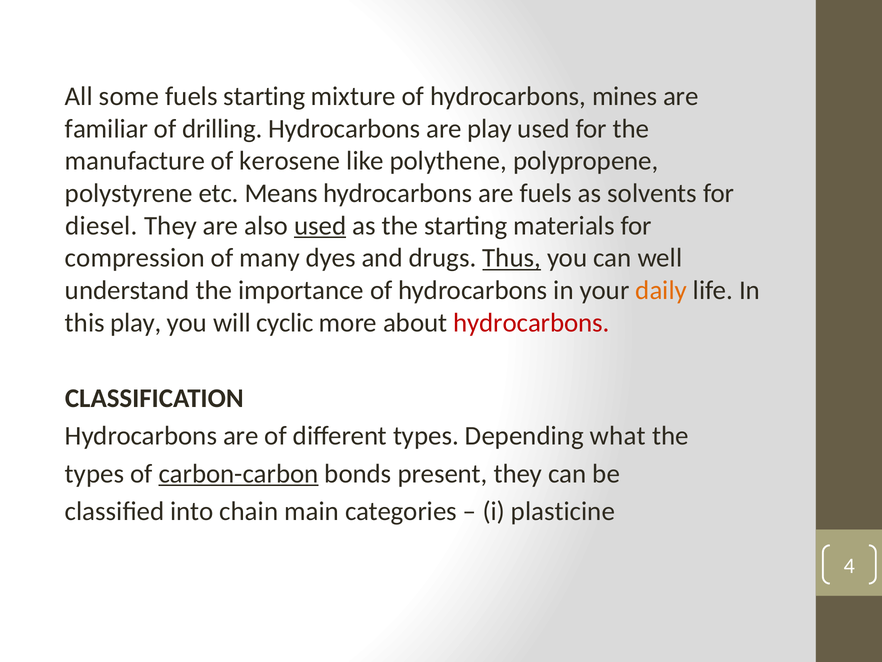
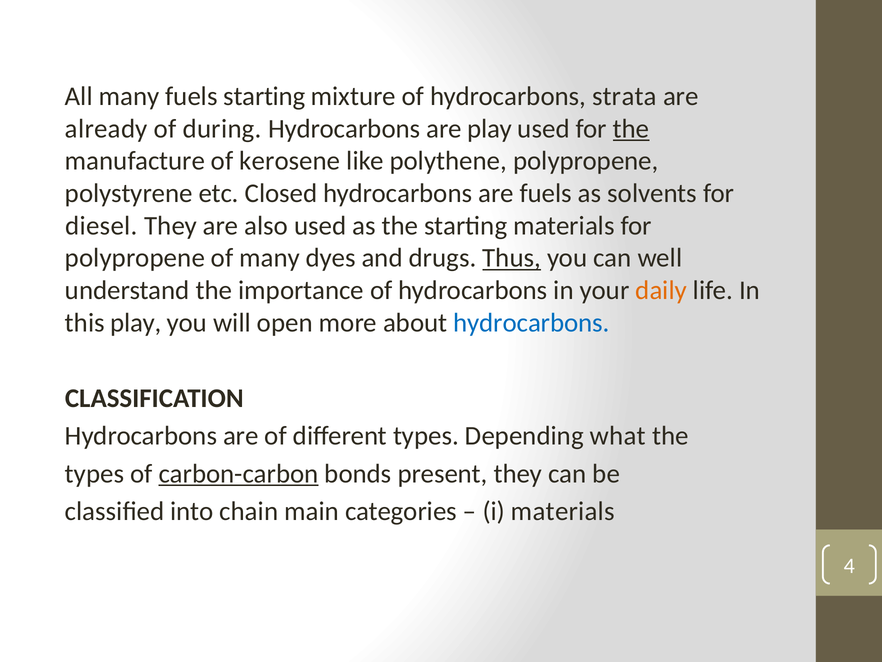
All some: some -> many (129, 96)
mines: mines -> strata (624, 96)
familiar: familiar -> already (106, 129)
drilling: drilling -> during (222, 129)
the underline: none -> present (631, 129)
Means: Means -> Closed (281, 193)
used underline: present -> none (320, 226)
compression: compression -> polypropene (135, 258)
cyclic: cyclic -> open (285, 323)
hydrocarbons colour: red -> blue (531, 323)
i plasticine: plasticine -> materials (563, 511)
